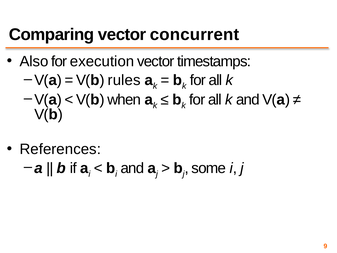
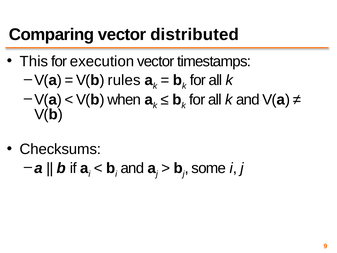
concurrent: concurrent -> distributed (195, 34)
Also: Also -> This (34, 61)
References: References -> Checksums (60, 149)
